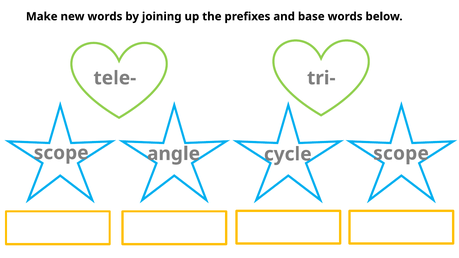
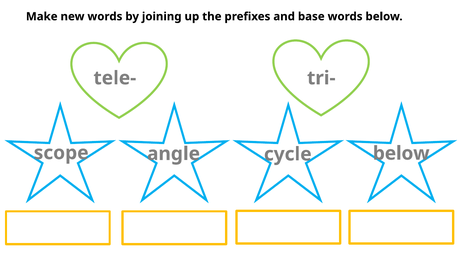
cycle scope: scope -> below (401, 153)
